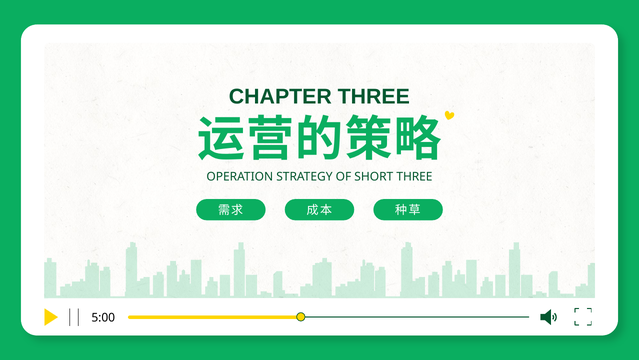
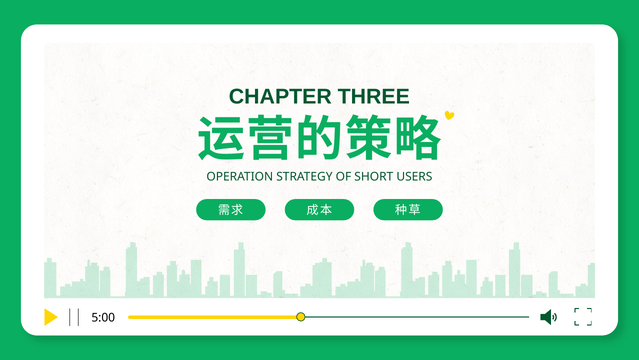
SHORT THREE: THREE -> USERS (414, 177)
